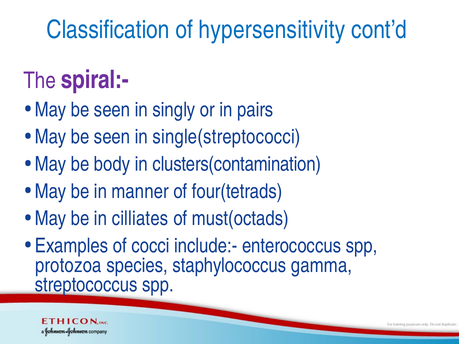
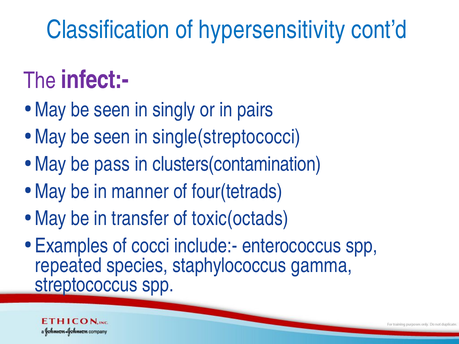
spiral:-: spiral:- -> infect:- (95, 80)
body: body -> pass (112, 164)
cilliates: cilliates -> transfer (140, 219)
must(octads: must(octads -> toxic(octads (240, 219)
protozoa: protozoa -> repeated (68, 266)
